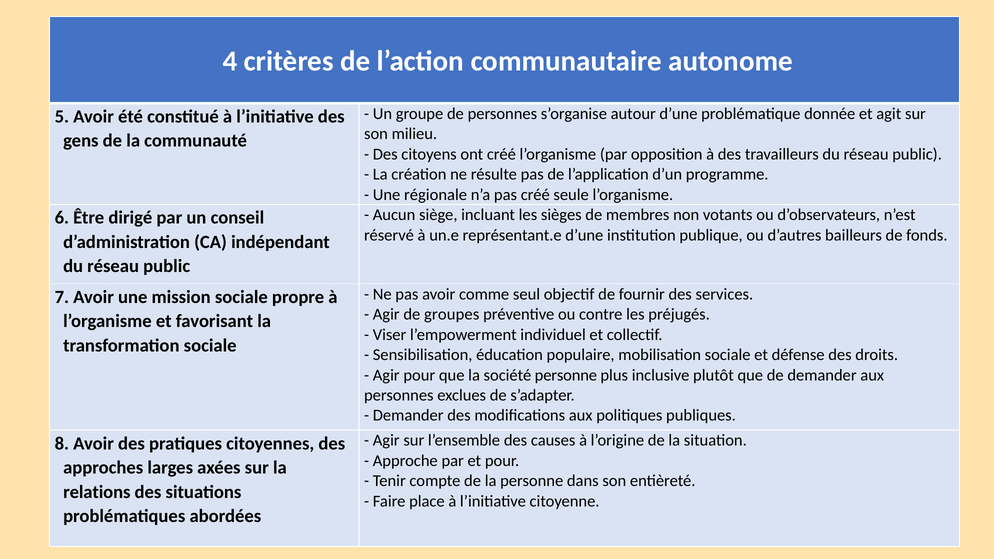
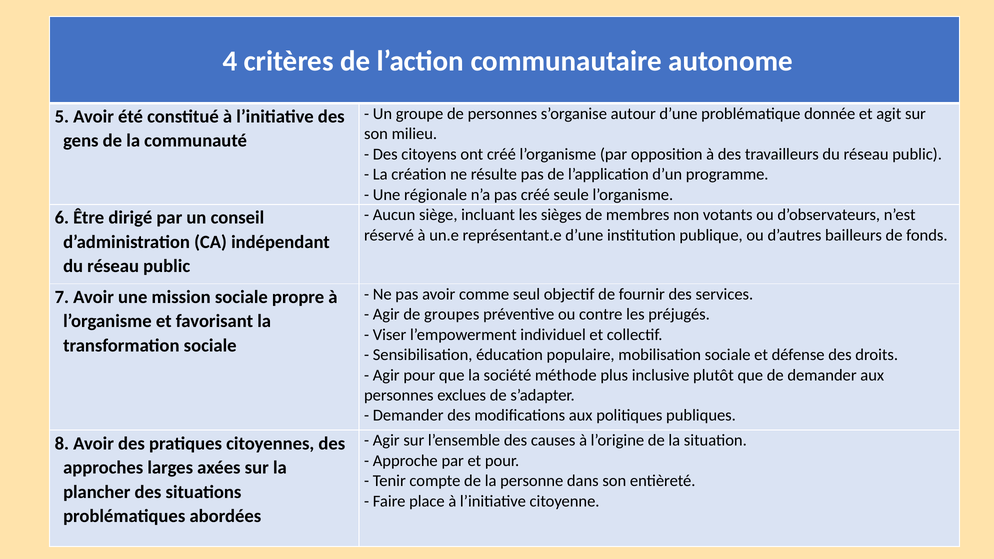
société personne: personne -> méthode (566, 375)
relations: relations -> plancher (97, 492)
